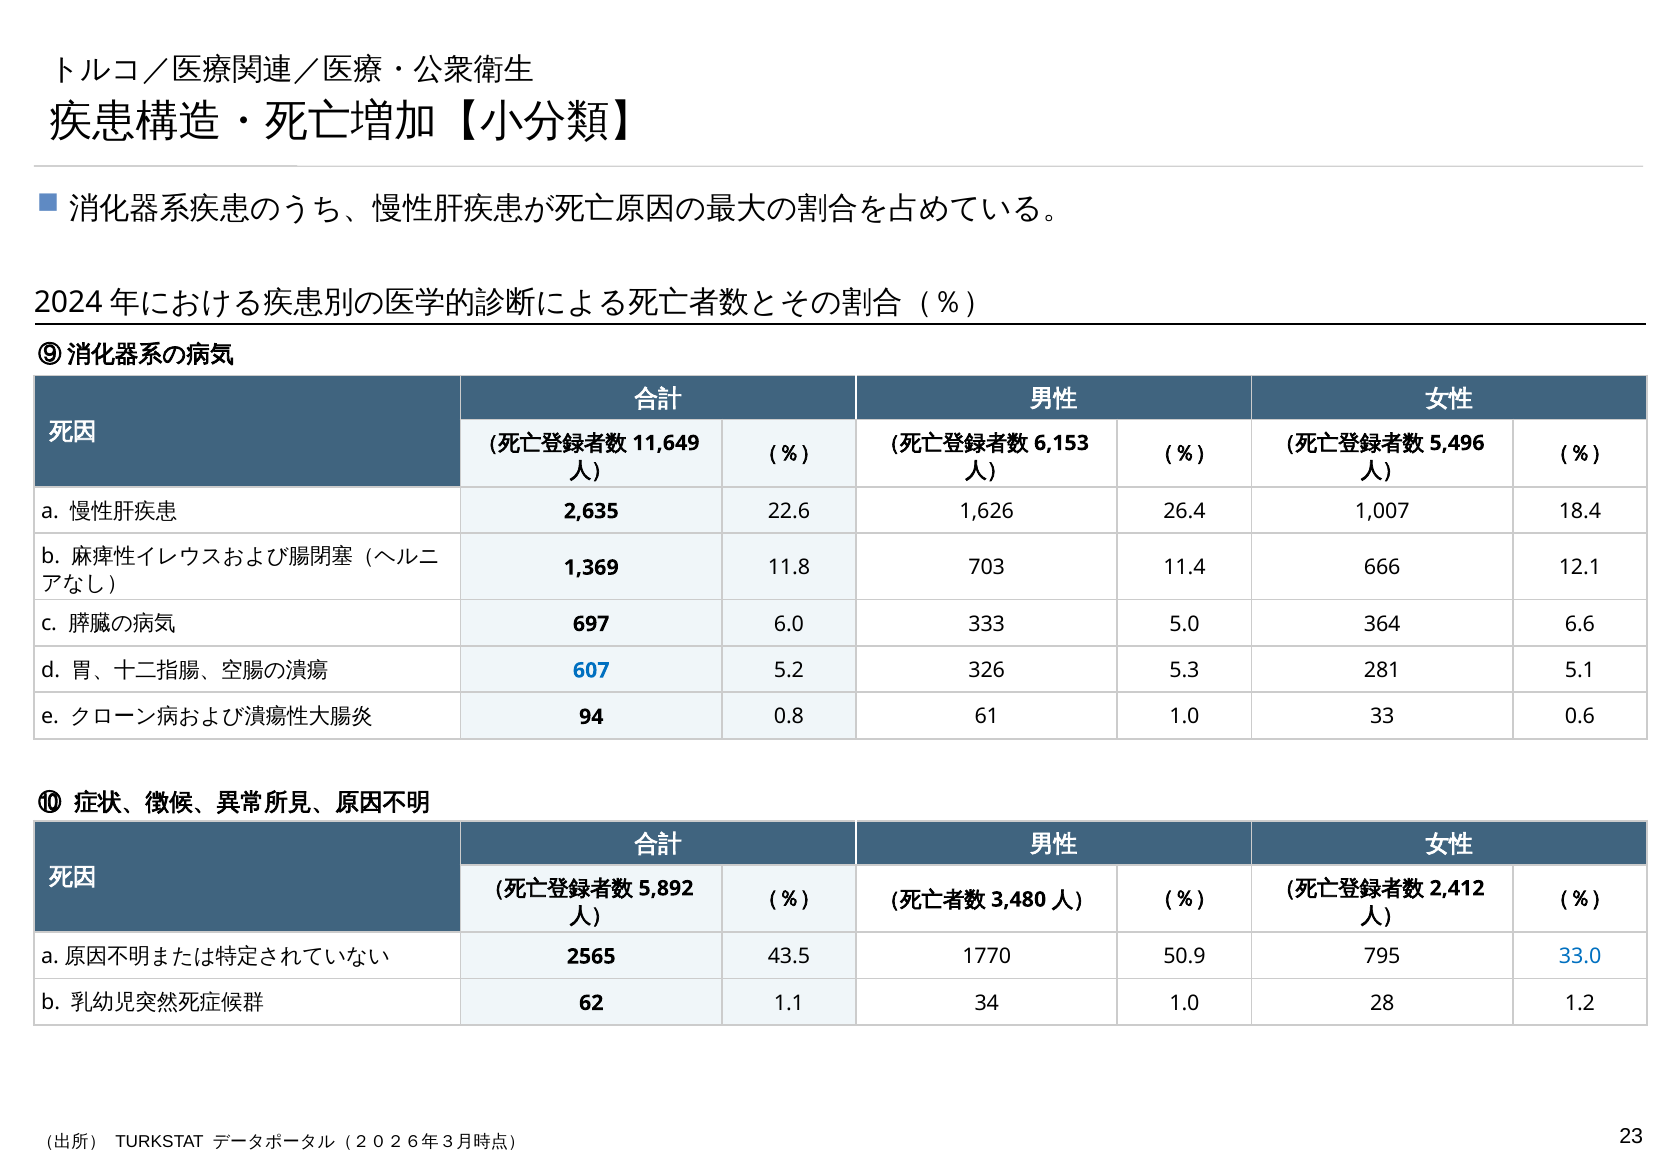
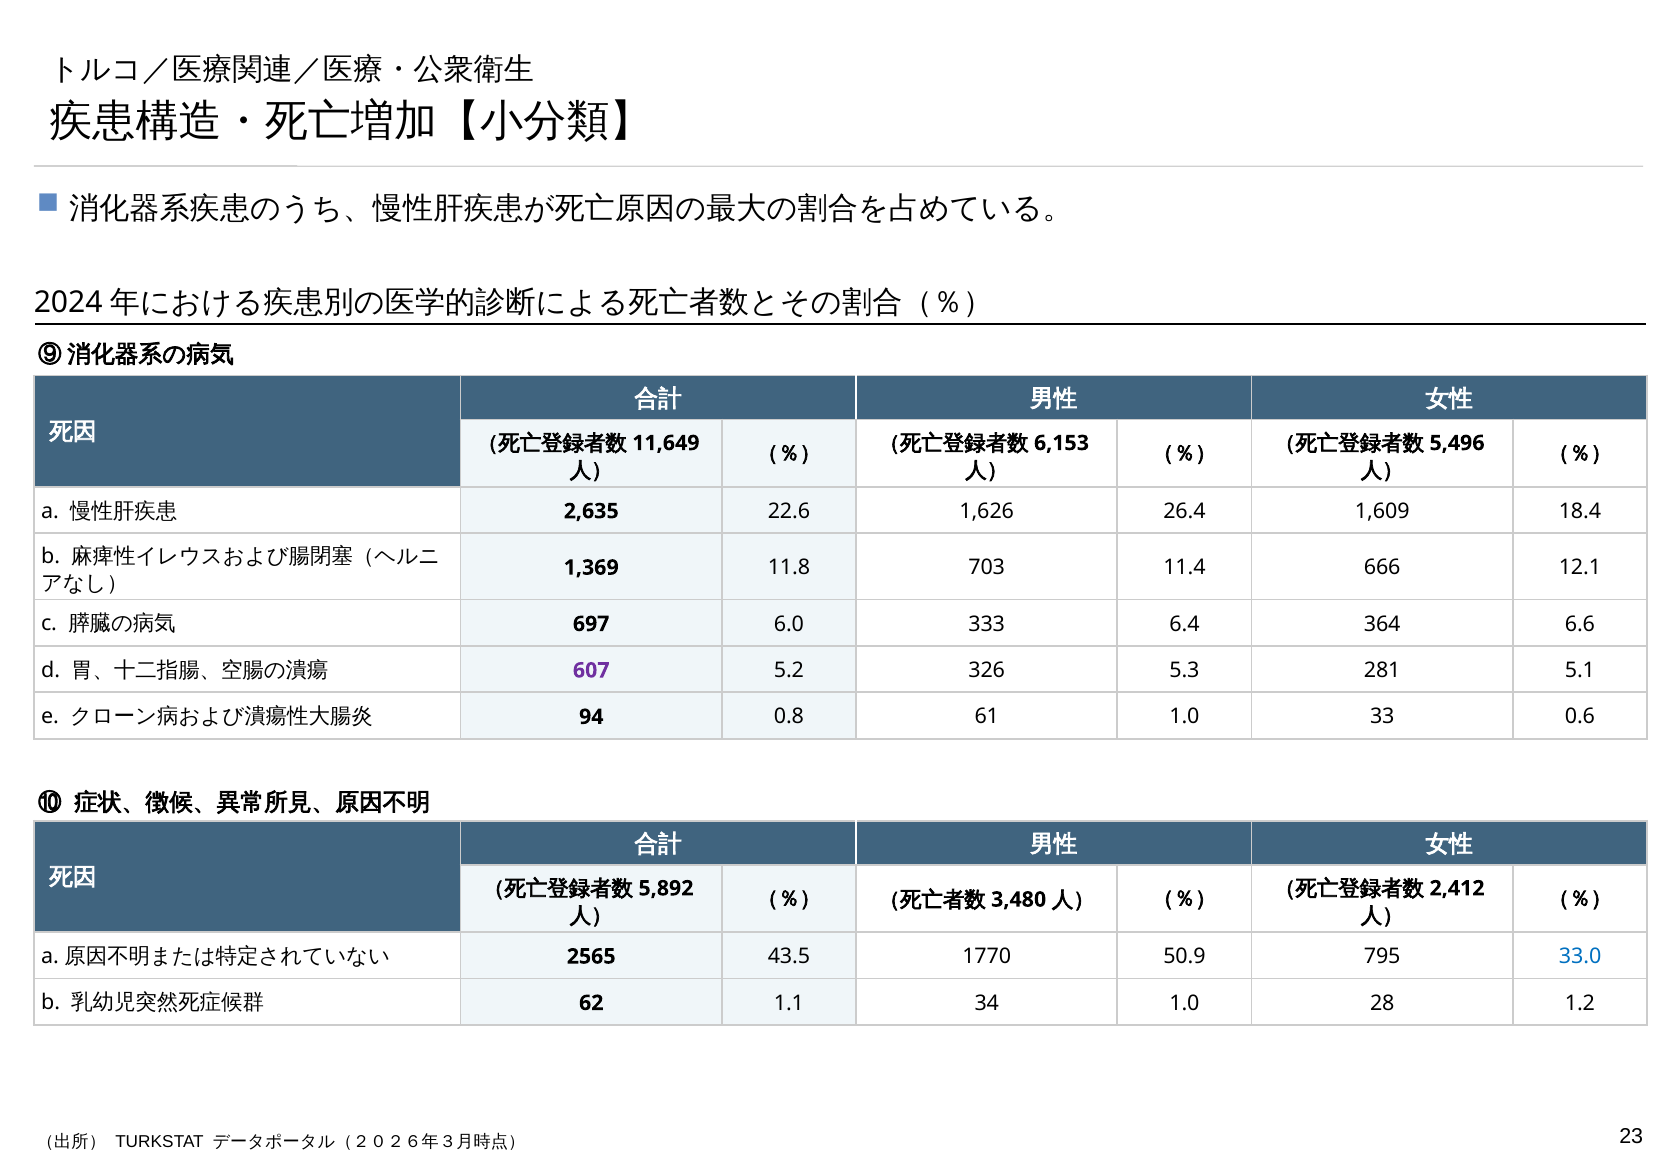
1,007: 1,007 -> 1,609 (1382, 511)
5.0: 5.0 -> 6.4 (1184, 624)
607 colour: blue -> purple (591, 670)
